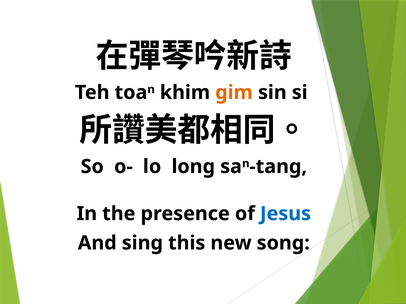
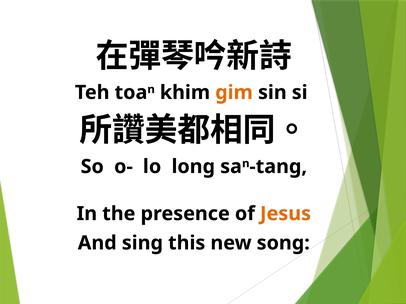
Jesus colour: blue -> orange (286, 214)
